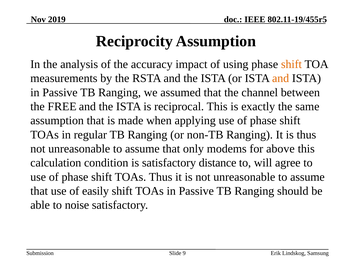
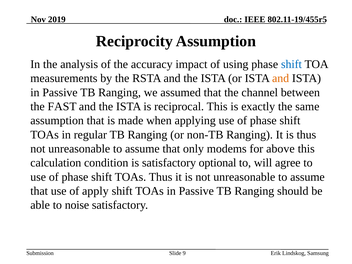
shift colour: orange -> blue (291, 64)
FREE: FREE -> FAST (62, 107)
distance: distance -> optional (218, 163)
easily: easily -> apply (95, 191)
